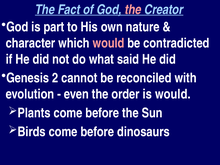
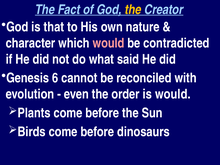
the colour: pink -> yellow (133, 10)
part: part -> that (54, 27)
2: 2 -> 6 (55, 78)
